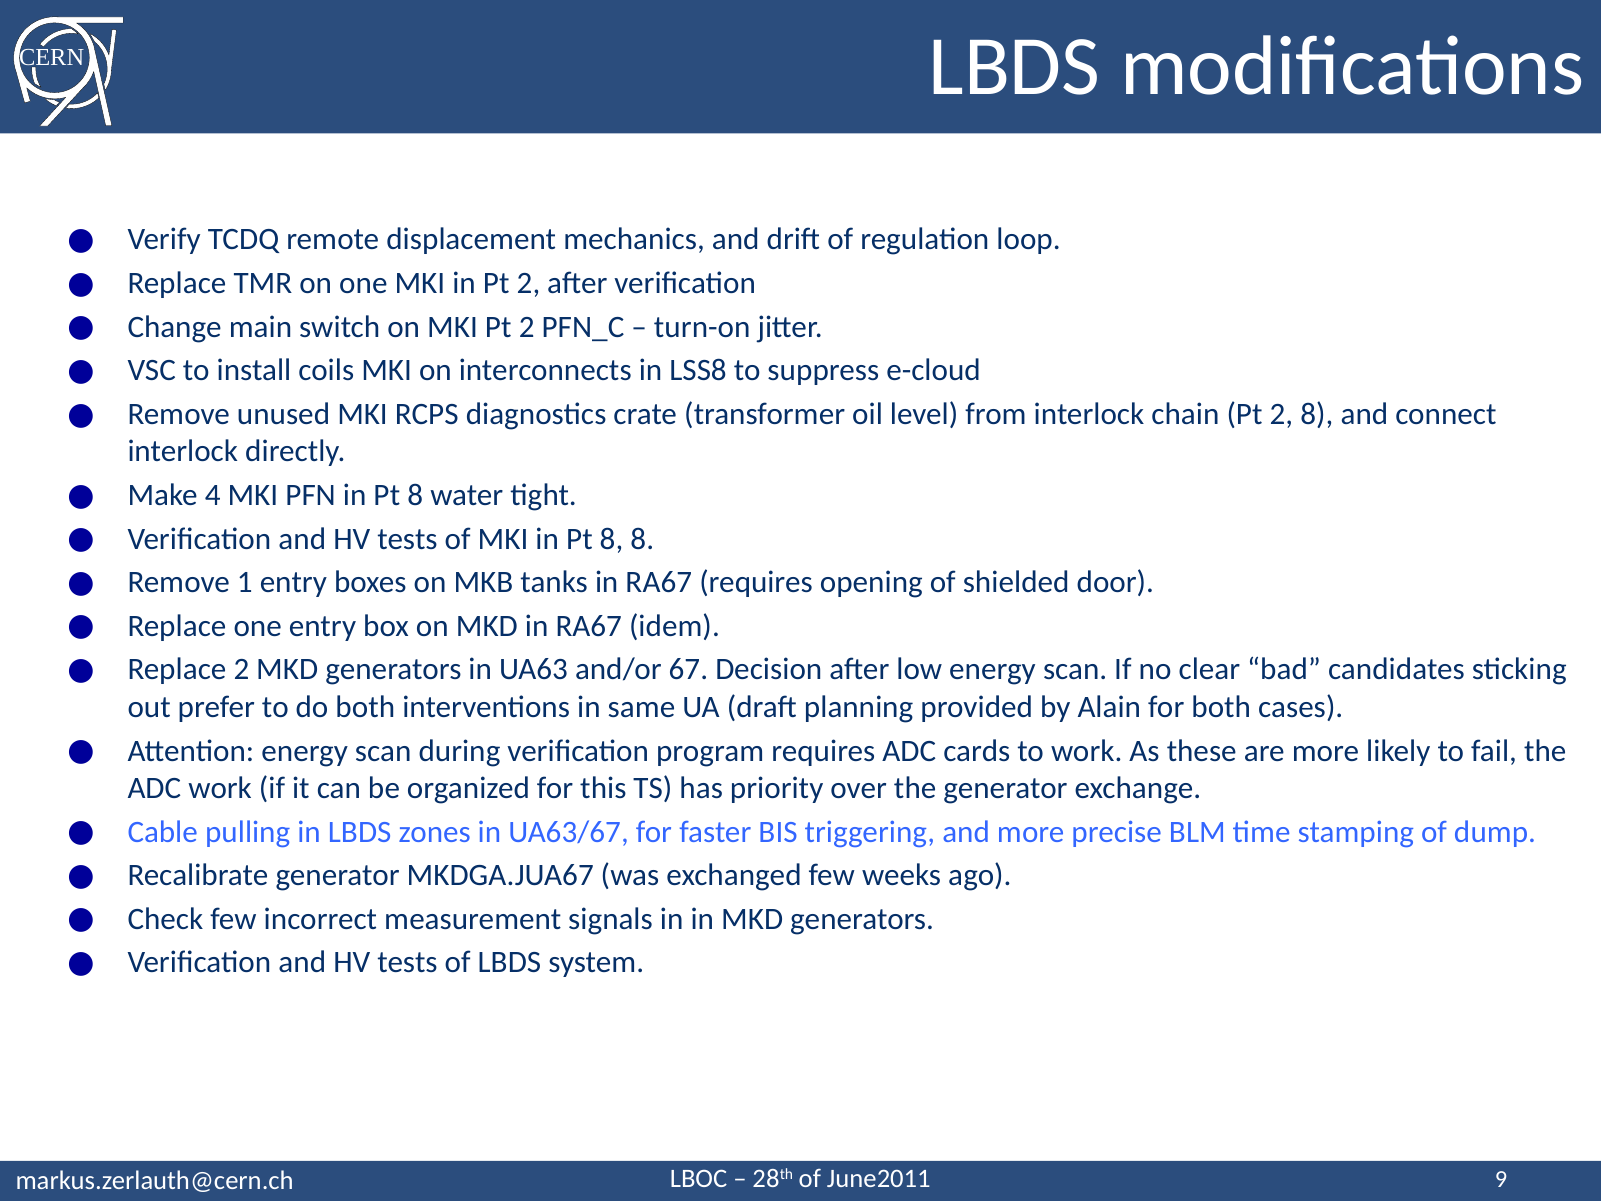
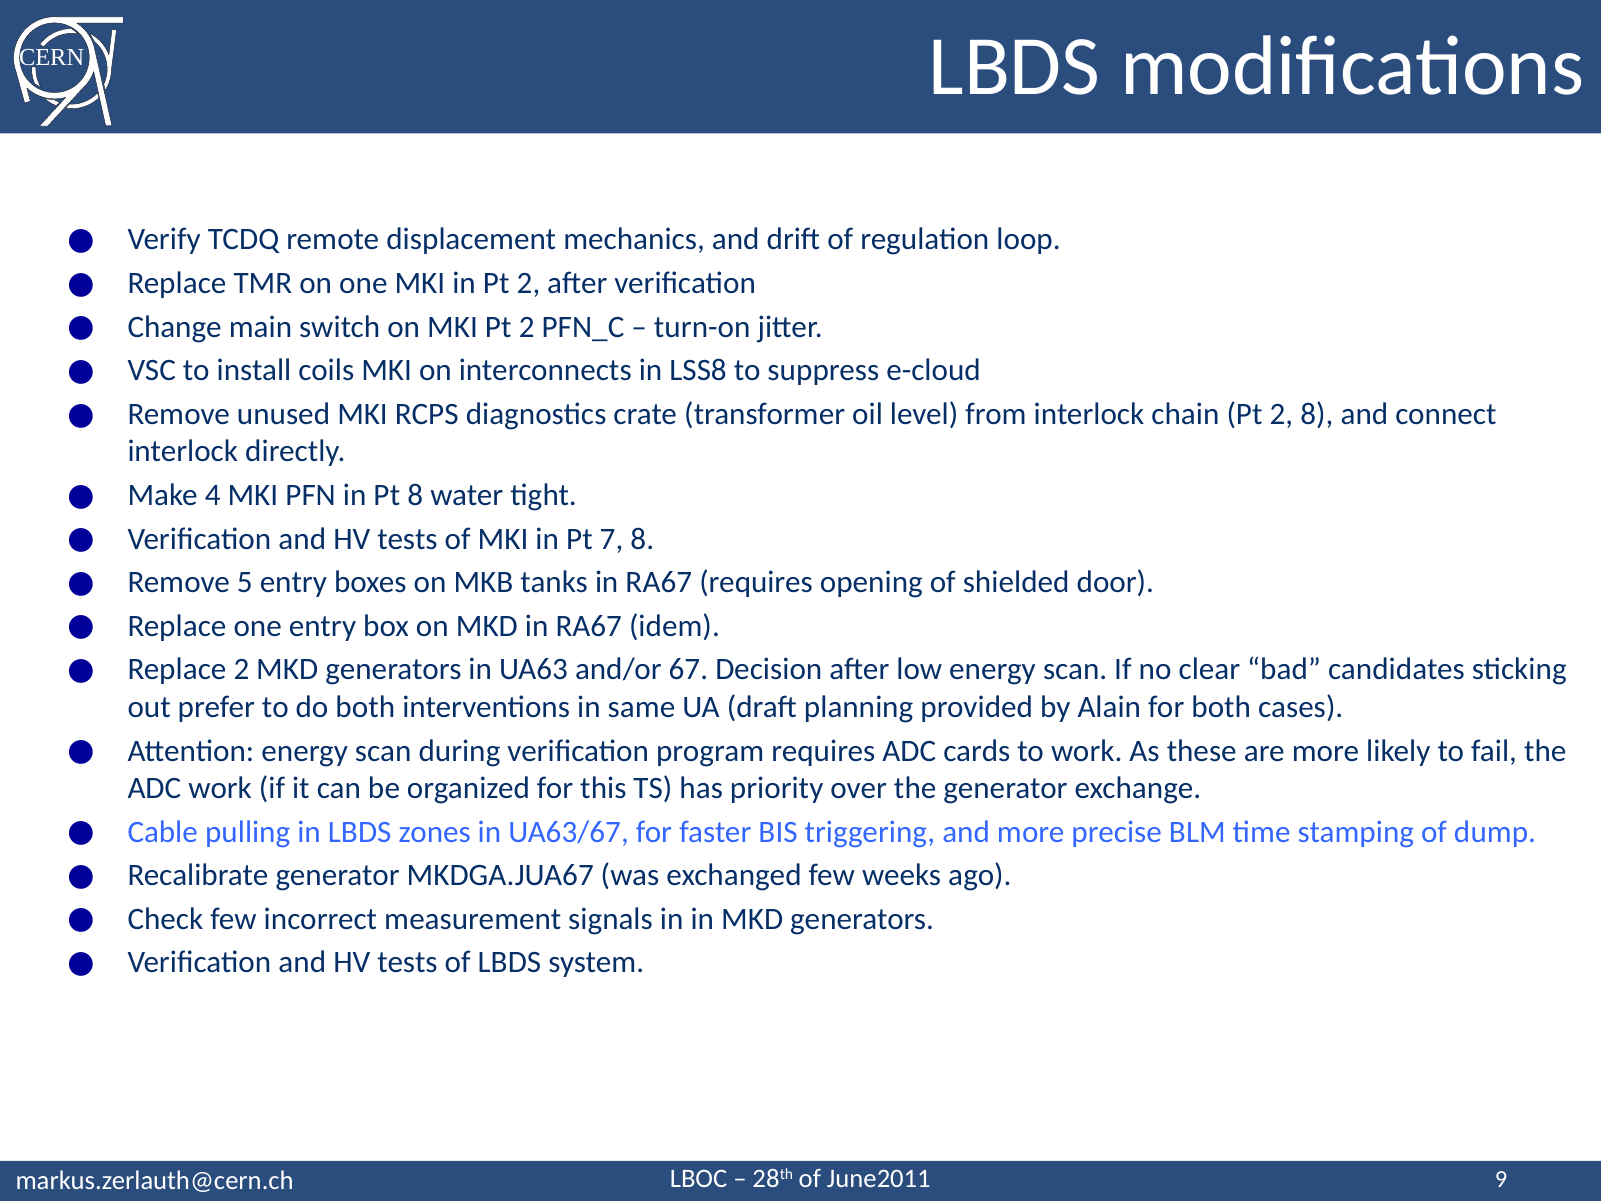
MKI in Pt 8: 8 -> 7 (611, 539)
1: 1 -> 5 (245, 582)
